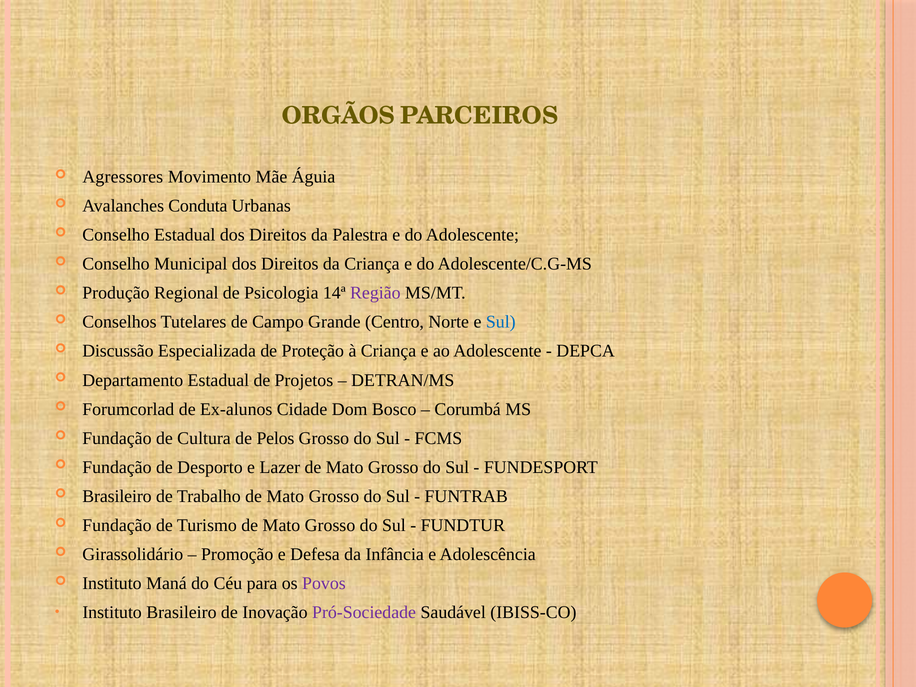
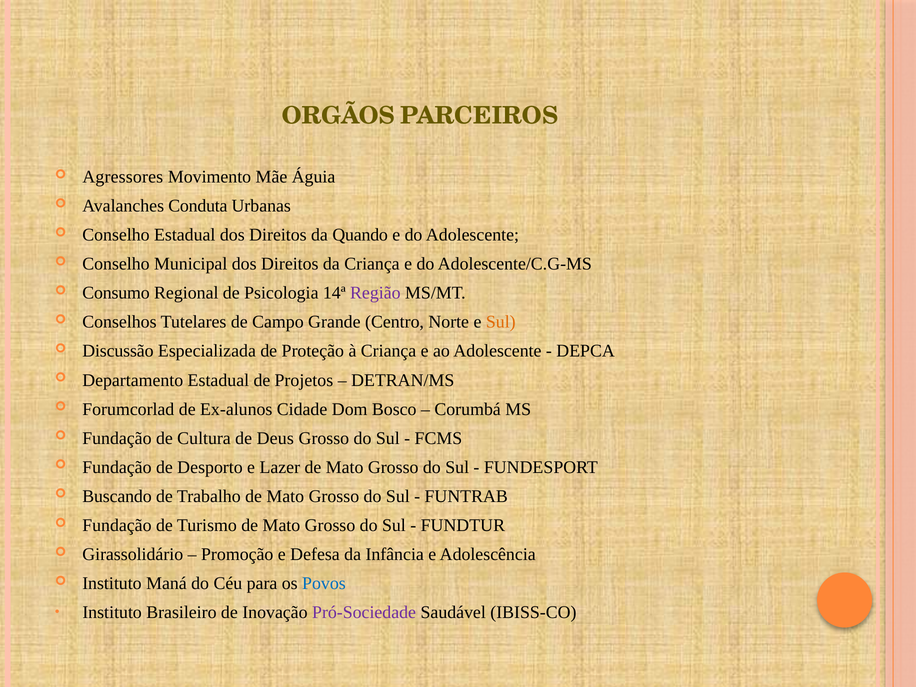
Palestra: Palestra -> Quando (360, 235)
Produção: Produção -> Consumo (116, 293)
Sul colour: blue -> orange (501, 322)
Pelos: Pelos -> Deus (275, 438)
Brasileiro: Brasileiro -> Buscando (117, 496)
Povos colour: purple -> blue (324, 583)
